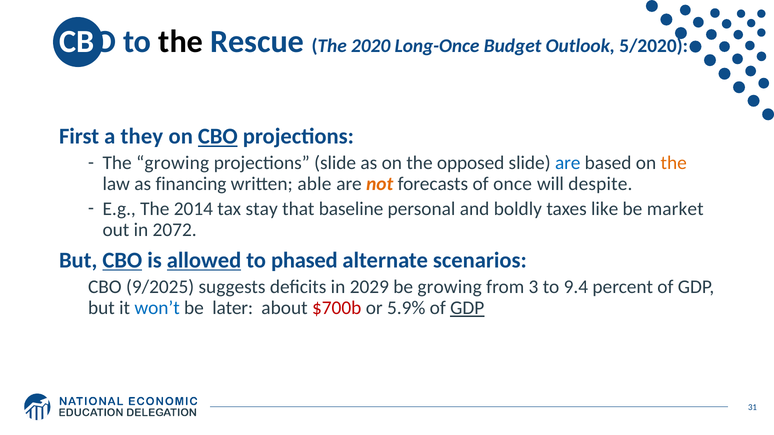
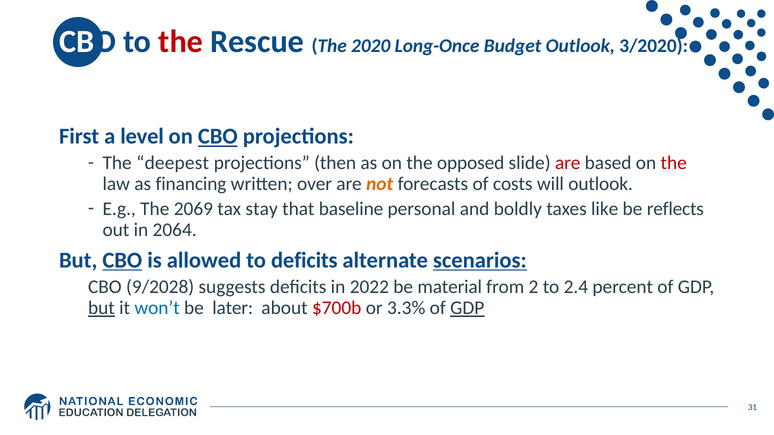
the colour: black -> red (181, 42)
5/2020: 5/2020 -> 3/2020 (654, 46)
they: they -> level (142, 137)
The growing: growing -> deepest (173, 163)
projections slide: slide -> then (335, 163)
are colour: blue -> red (568, 163)
the colour: orange -> red (674, 163)
able: able -> over (315, 184)
once: once -> costs (513, 184)
will despite: despite -> outlook (601, 184)
2014: 2014 -> 2069 (193, 209)
market: market -> reflects (675, 209)
2072: 2072 -> 2064 (175, 230)
allowed underline: present -> none (204, 261)
to phased: phased -> deficits (304, 261)
scenarios underline: none -> present (480, 261)
9/2025: 9/2025 -> 9/2028 (160, 287)
2029: 2029 -> 2022 (369, 287)
be growing: growing -> material (450, 287)
3: 3 -> 2 (533, 287)
9.4: 9.4 -> 2.4 (576, 287)
but underline: none -> present (101, 308)
5.9%: 5.9% -> 3.3% (406, 308)
